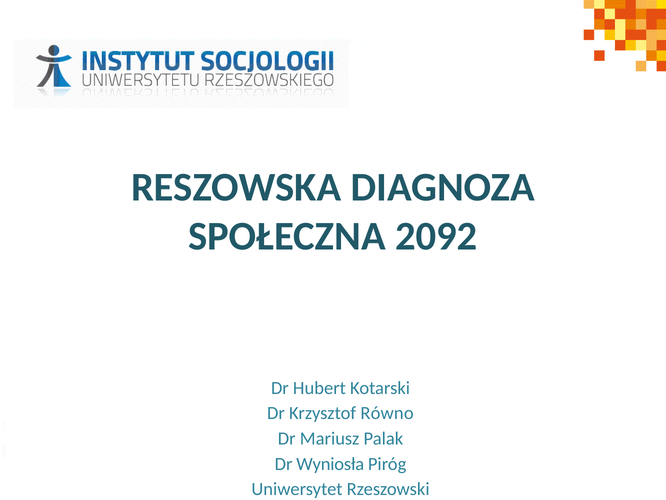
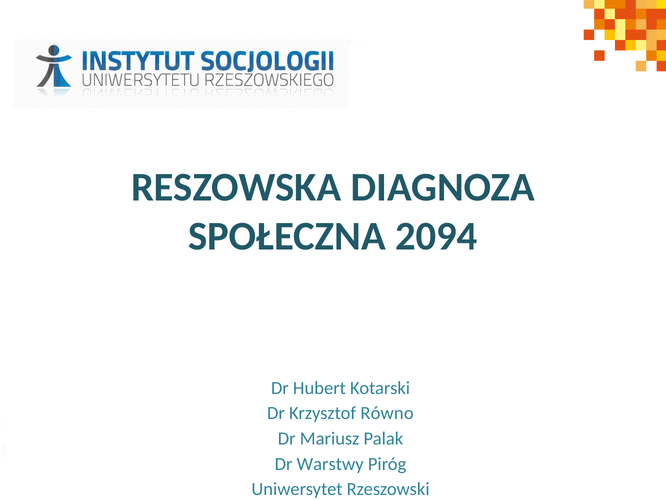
2092: 2092 -> 2094 (436, 236)
Wyniosła: Wyniosła -> Warstwy (330, 463)
